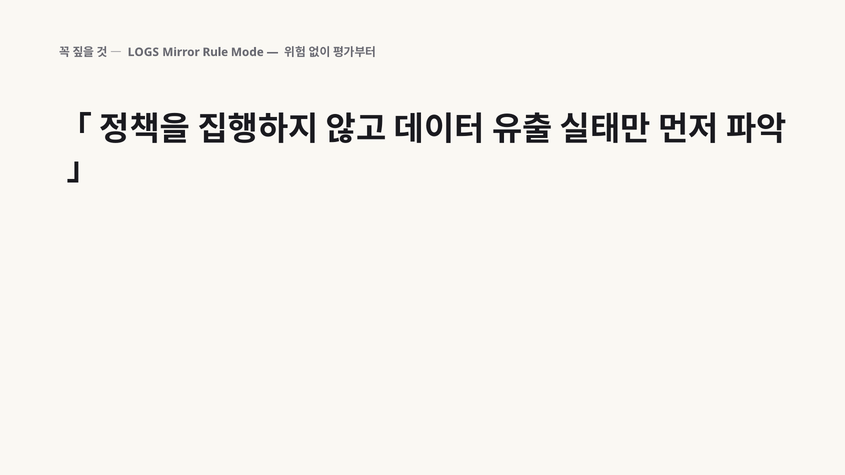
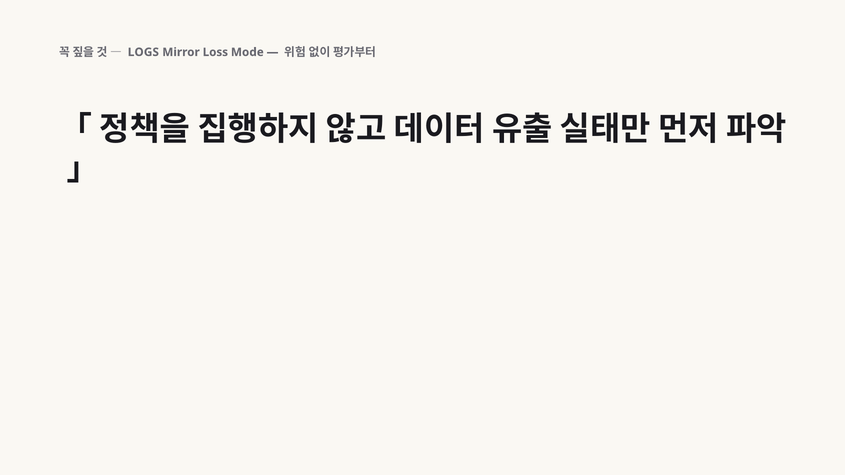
Rule: Rule -> Loss (215, 52)
